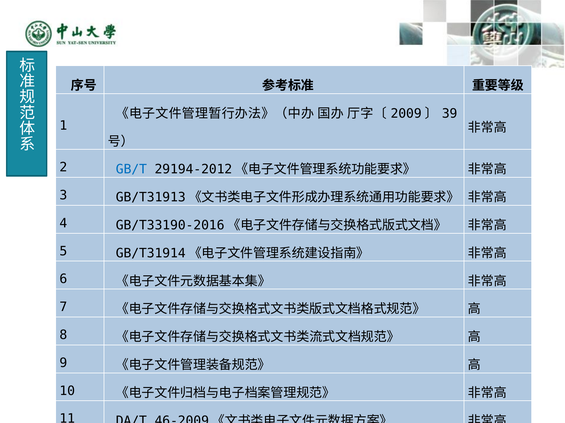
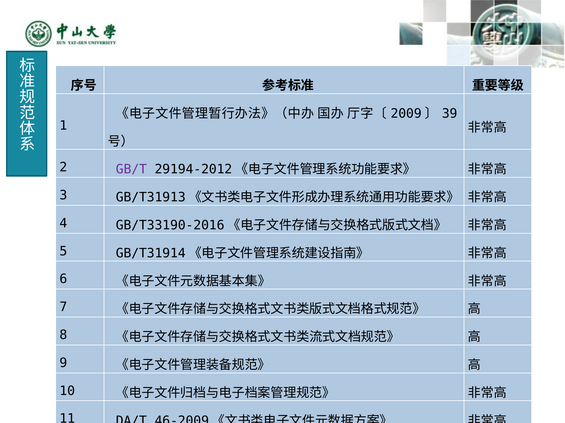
GB/T colour: blue -> purple (131, 170)
